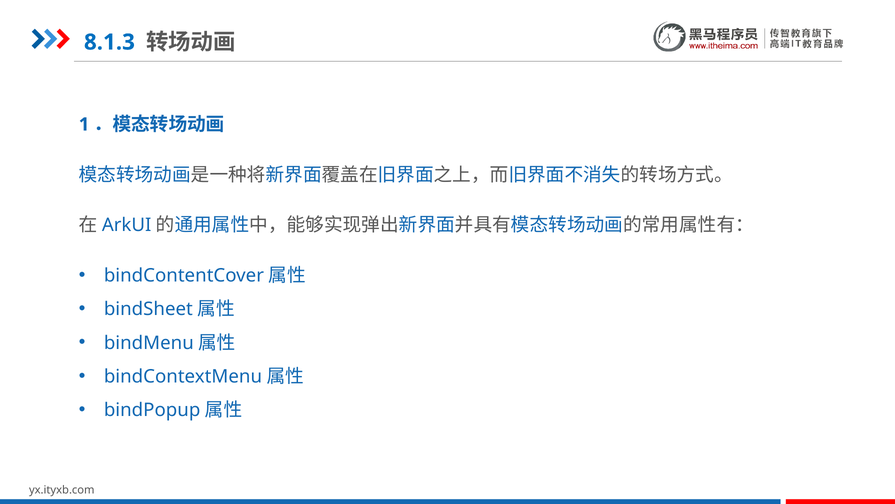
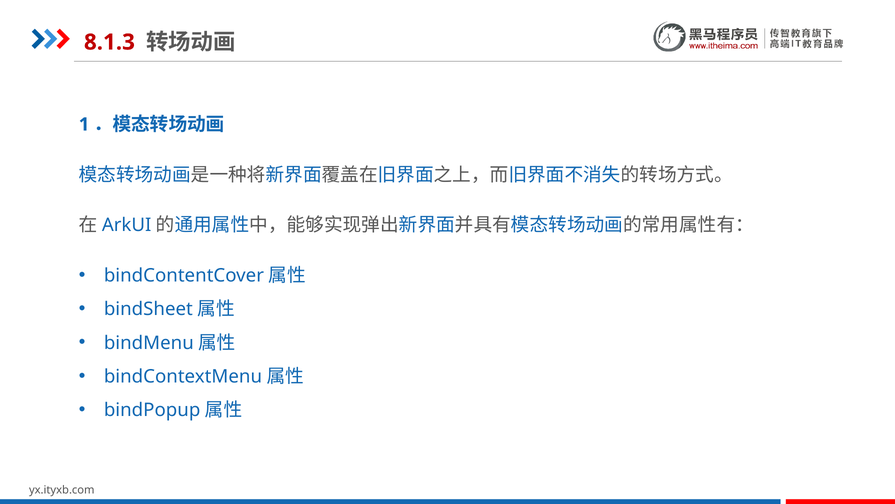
8.1.3 colour: blue -> red (109, 42)
